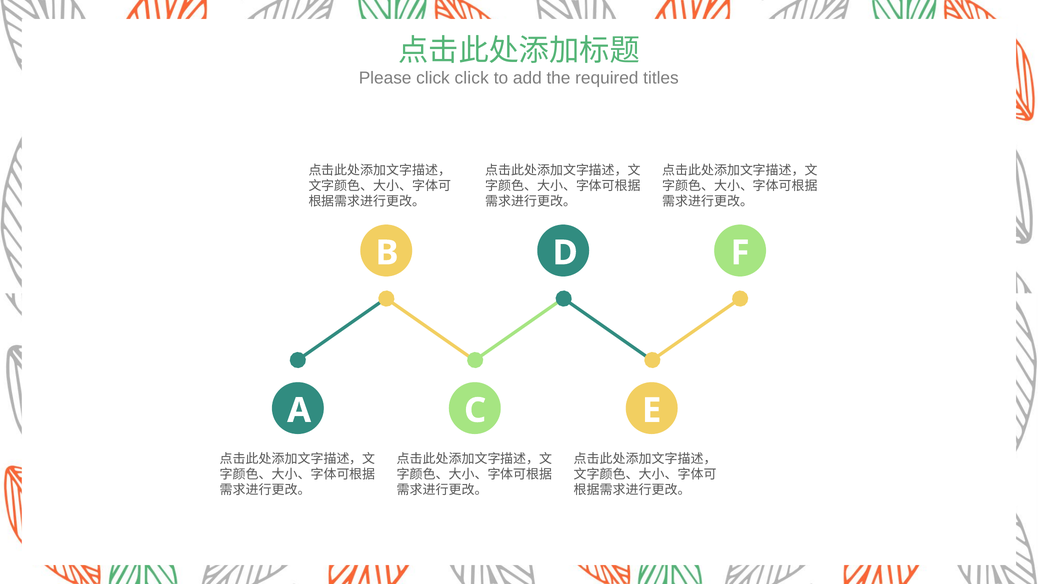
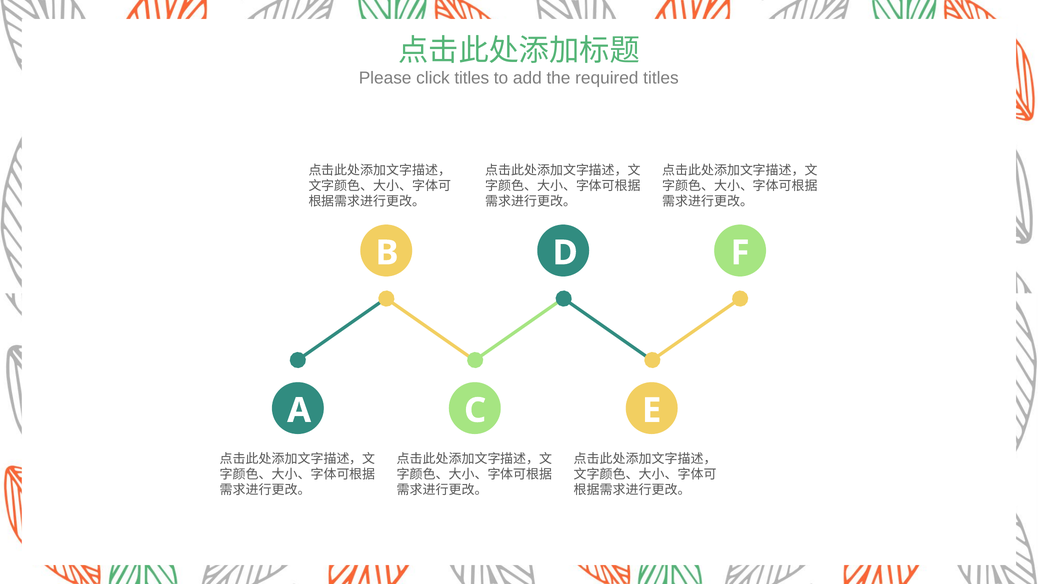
click click: click -> titles (472, 78)
